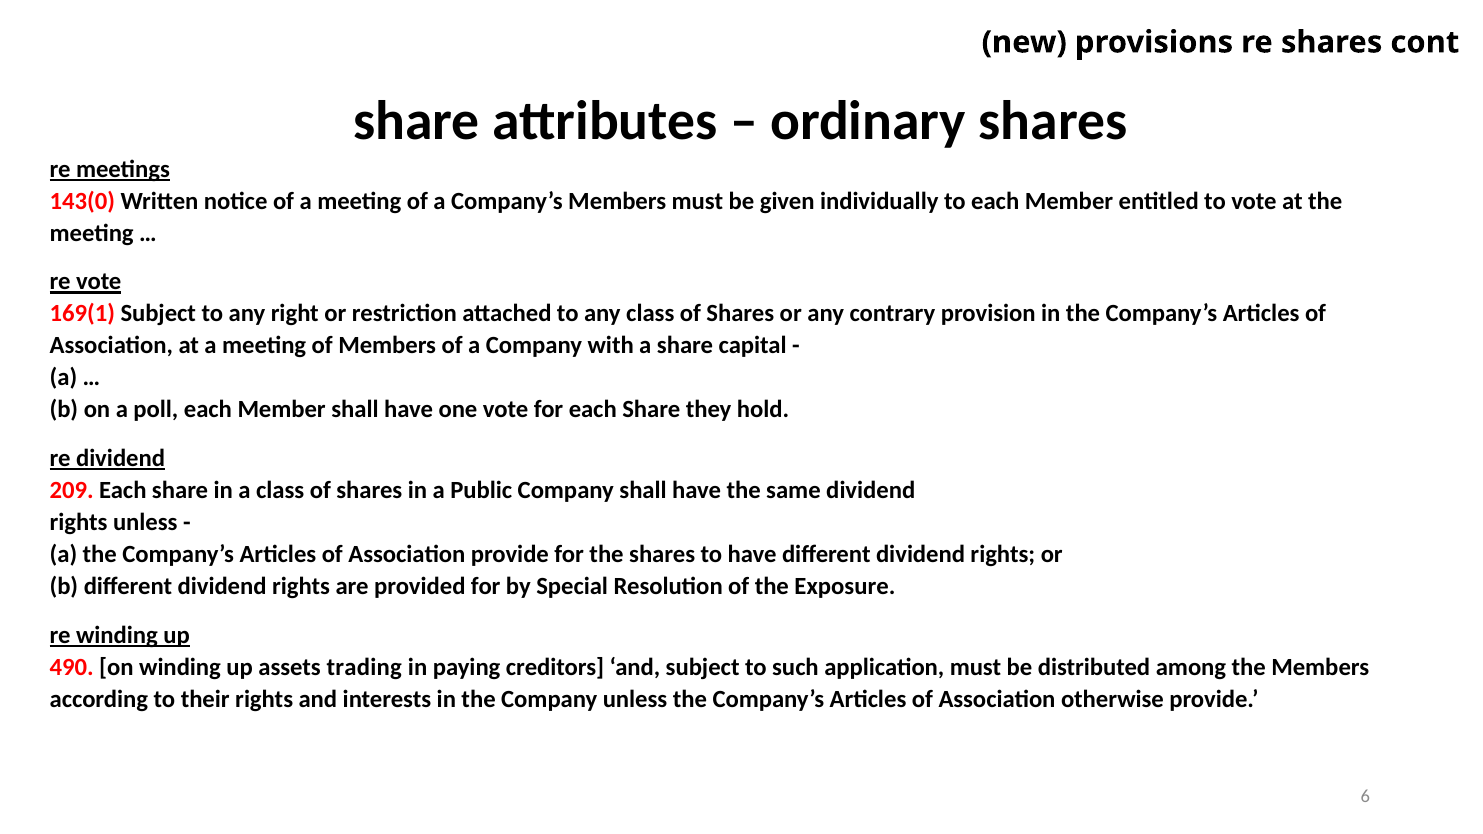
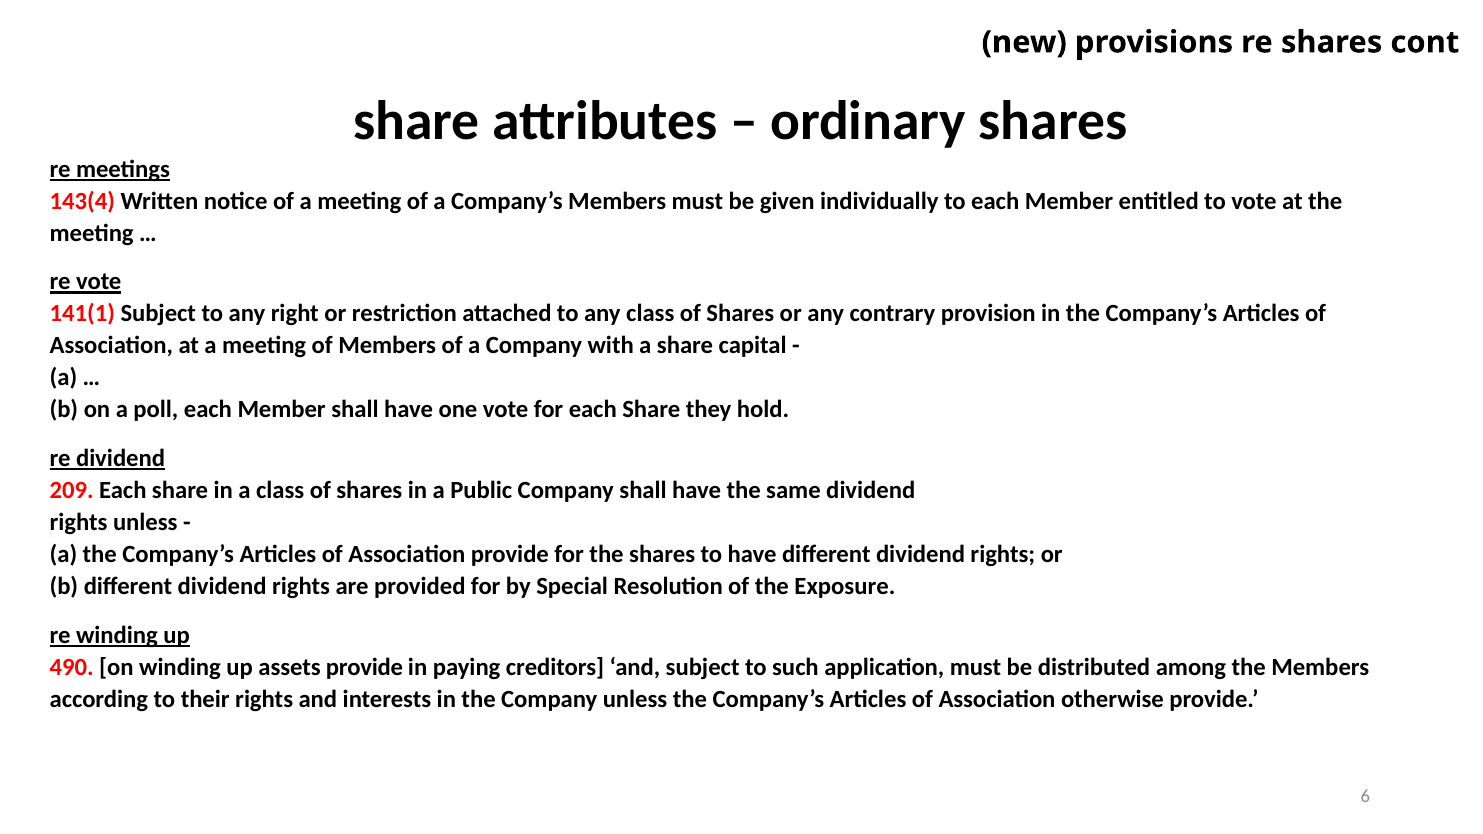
143(0: 143(0 -> 143(4 (82, 201)
169(1: 169(1 -> 141(1 (82, 314)
assets trading: trading -> provide (365, 667)
